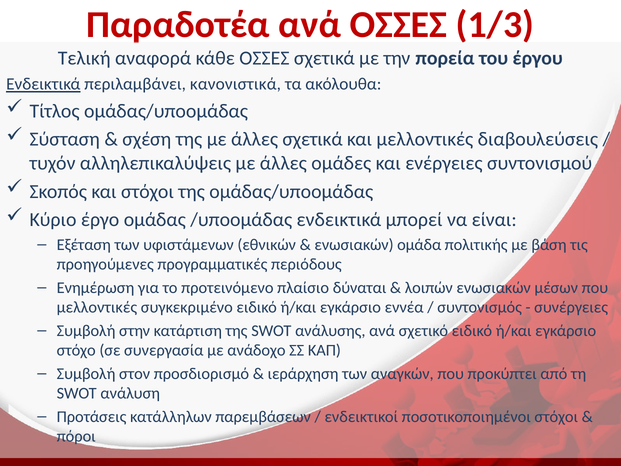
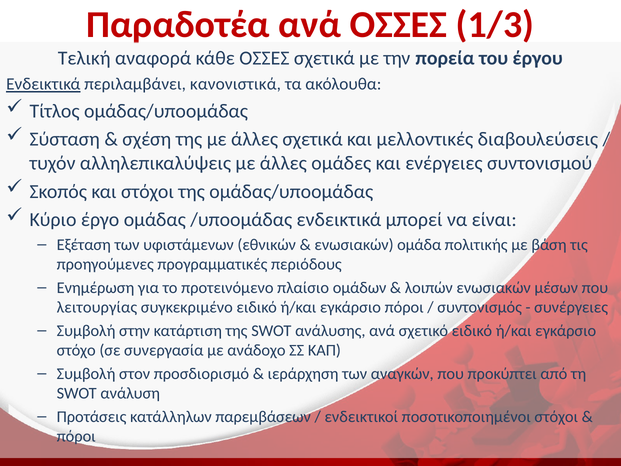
δύναται: δύναται -> ομάδων (360, 288)
μελλοντικές: μελλοντικές -> λειτουργίας (97, 307)
εγκάρσιο εννέα: εννέα -> πόροι (404, 307)
